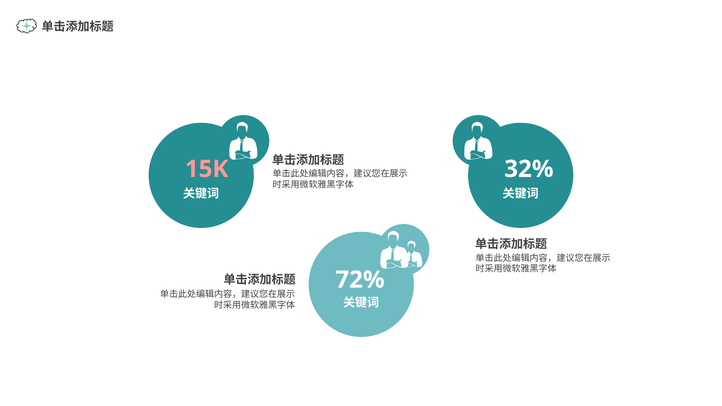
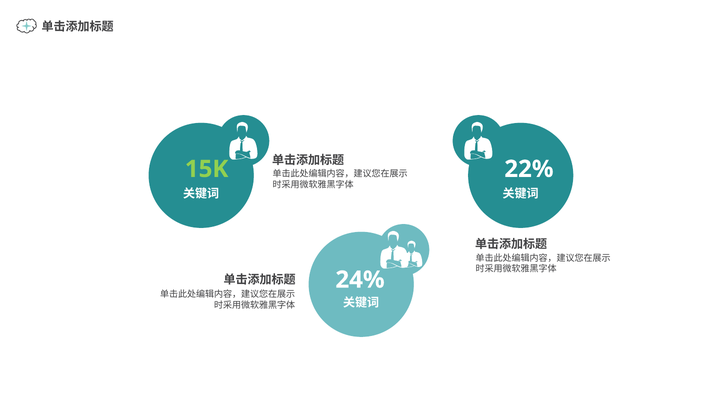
15K colour: pink -> light green (207, 169)
32%: 32% -> 22% (529, 169)
72%: 72% -> 24% (360, 280)
